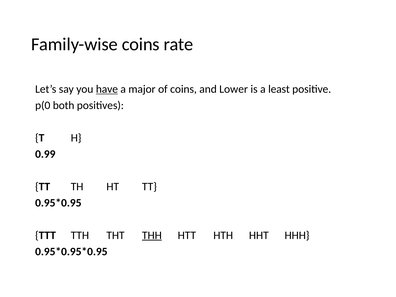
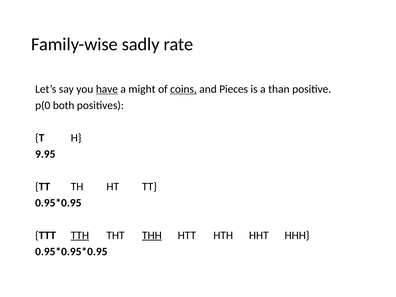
Family-wise coins: coins -> sadly (141, 44)
major: major -> might (142, 89)
coins underline: none -> present (183, 89)
Lower: Lower -> Pieces (234, 89)
least: least -> than (279, 89)
0.99: 0.99 -> 9.95 (45, 154)
TTH underline: none -> present (80, 235)
